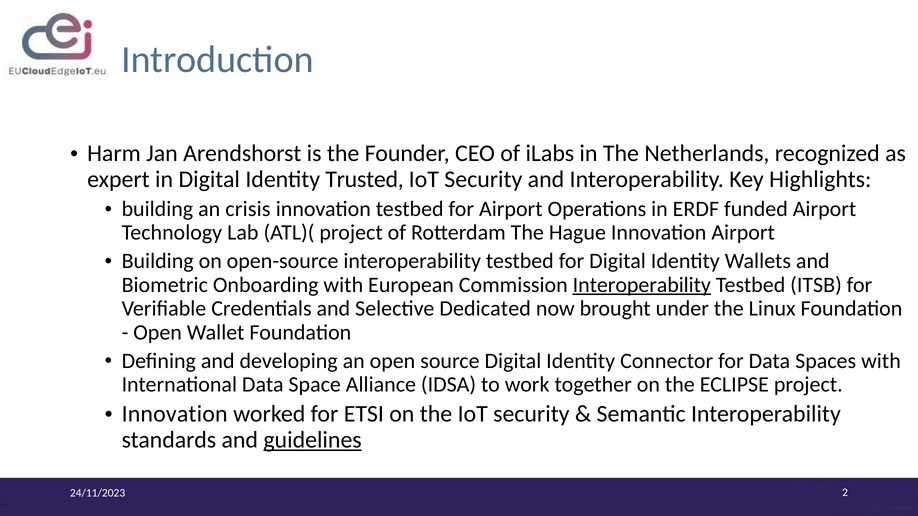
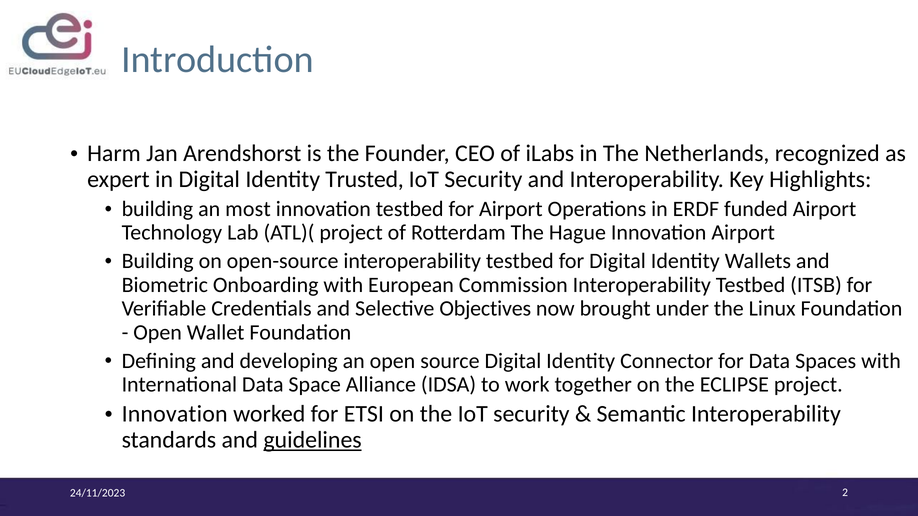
crisis: crisis -> most (248, 209)
Interoperability underline: present -> none (642, 285)
Dedicated: Dedicated -> Objectives (485, 309)
